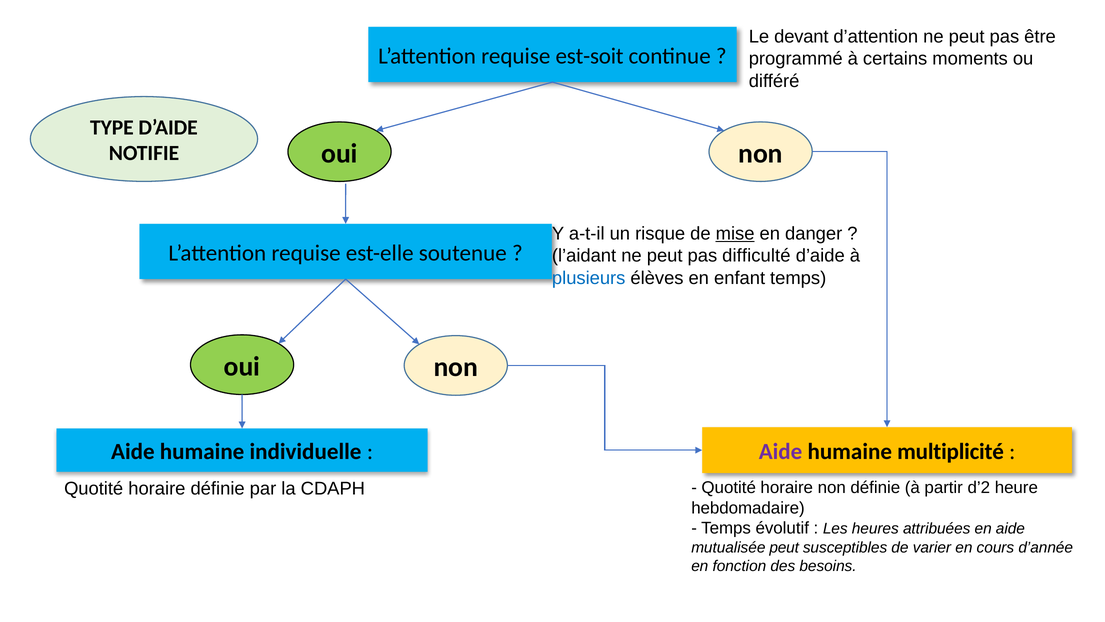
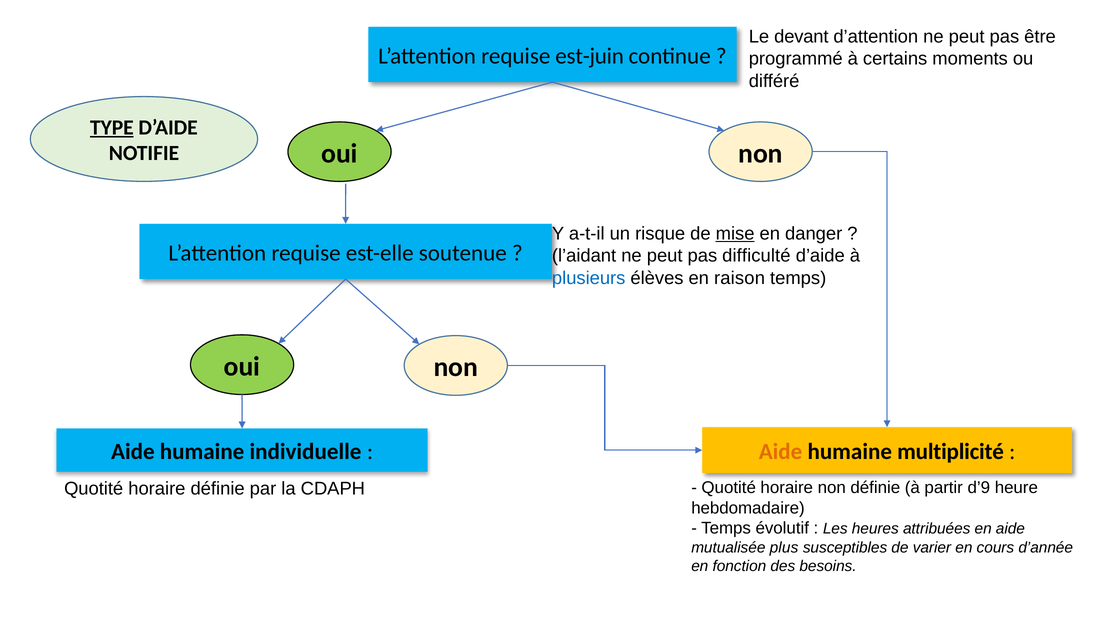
est-soit: est-soit -> est-juin (590, 56)
TYPE underline: none -> present (112, 127)
enfant: enfant -> raison (740, 278)
Aide colour: purple -> orange (781, 451)
d’2: d’2 -> d’9 (979, 487)
mutualisée peut: peut -> plus (784, 547)
